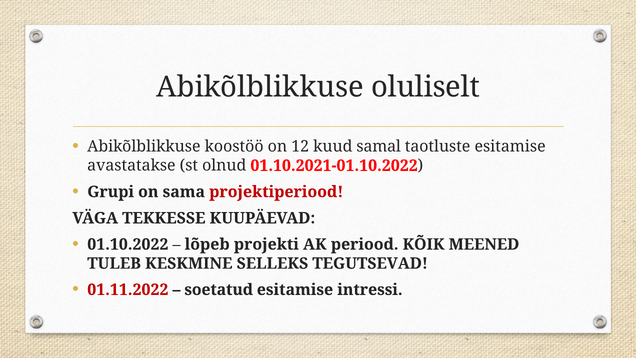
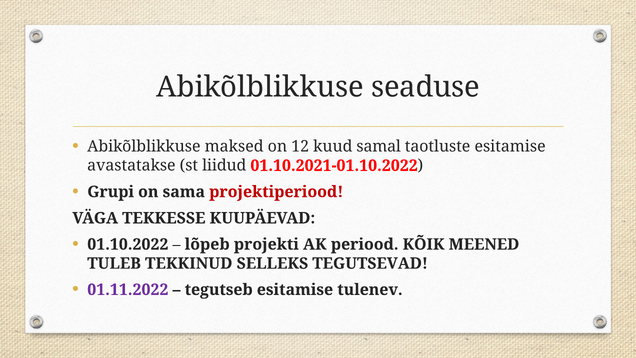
oluliselt: oluliselt -> seaduse (426, 87)
koostöö: koostöö -> maksed (234, 146)
olnud: olnud -> liidud (224, 166)
KESKMINE: KESKMINE -> TEKKINUD (189, 263)
01.11.2022 colour: red -> purple (128, 290)
soetatud: soetatud -> tegutseb (219, 290)
intressi: intressi -> tulenev (370, 290)
